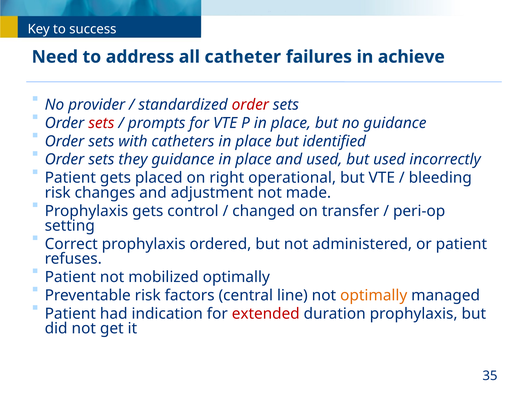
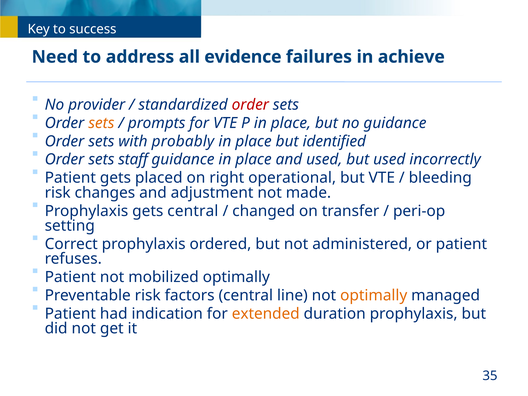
catheter: catheter -> evidence (243, 57)
sets colour: red -> orange (101, 123)
catheters: catheters -> probably (183, 141)
they: they -> staff (133, 160)
gets control: control -> central (193, 211)
extended colour: red -> orange (266, 314)
